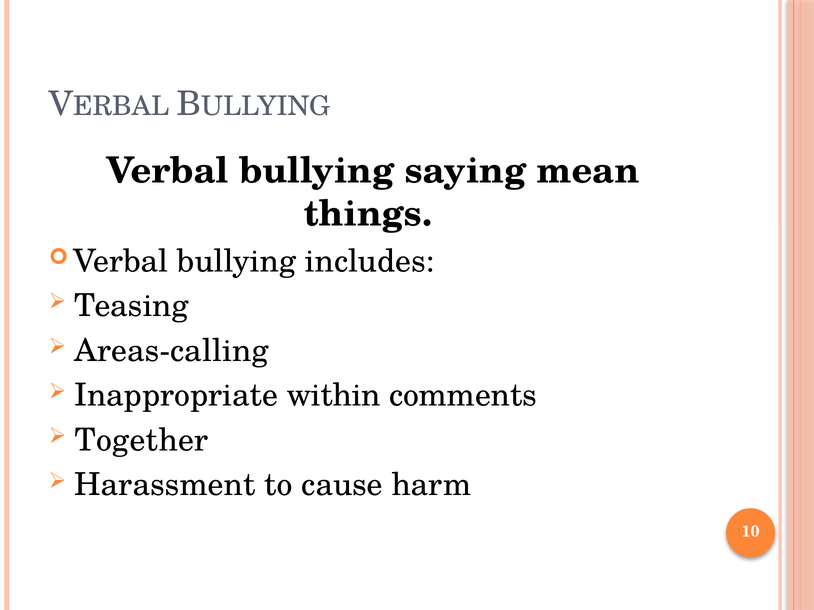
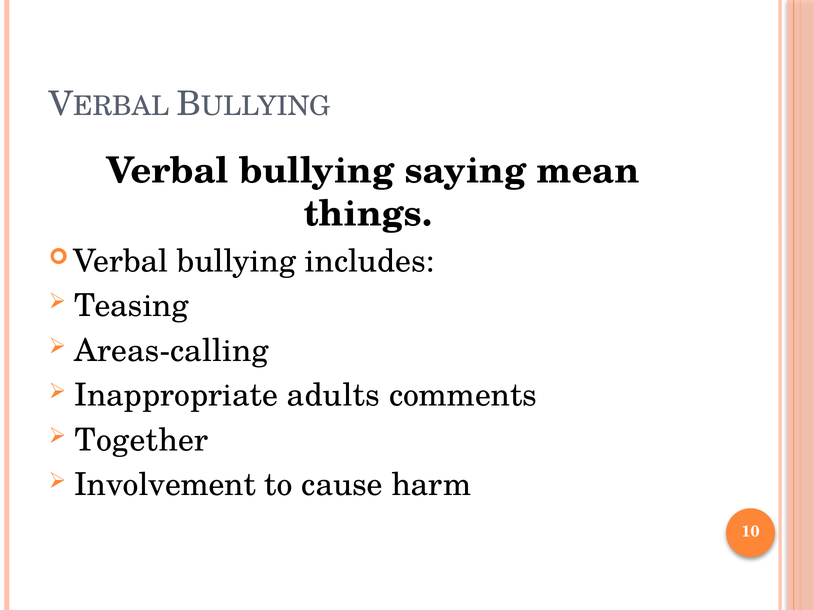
within: within -> adults (333, 396)
Harassment: Harassment -> Involvement (165, 485)
